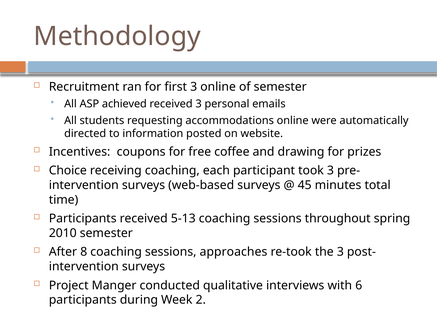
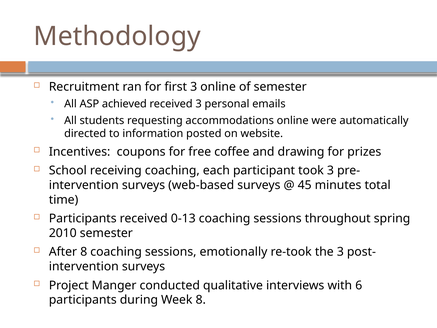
Choice: Choice -> School (68, 170)
5-13: 5-13 -> 0-13 (183, 218)
approaches: approaches -> emotionally (233, 252)
Week 2: 2 -> 8 (201, 300)
